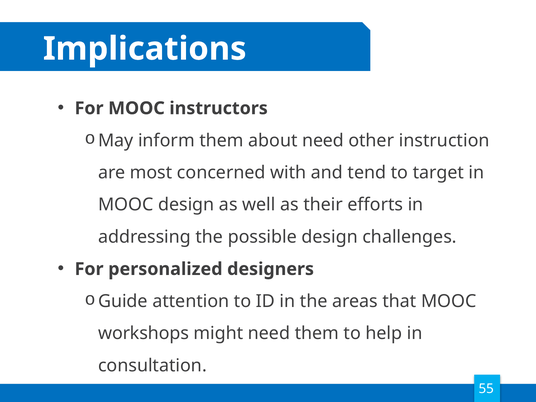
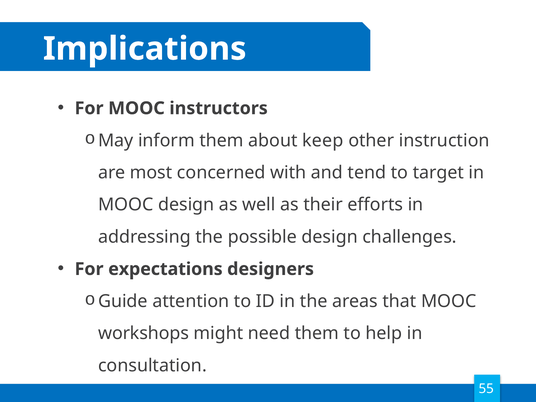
about need: need -> keep (323, 140)
personalized: personalized -> expectations (165, 269)
